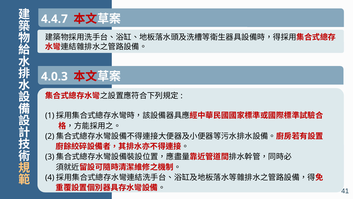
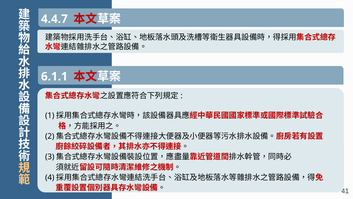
4.0.3: 4.0.3 -> 6.1.1 (54, 76)
